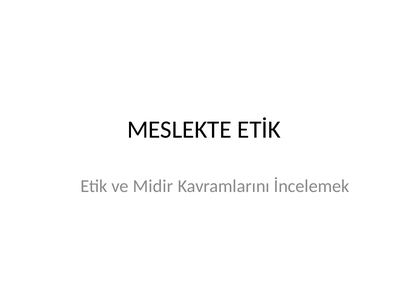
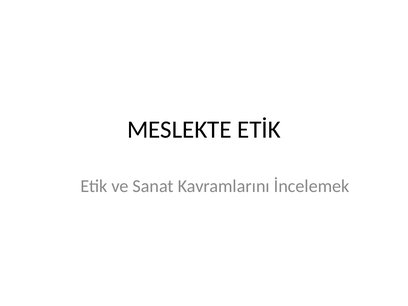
Midir: Midir -> Sanat (153, 186)
